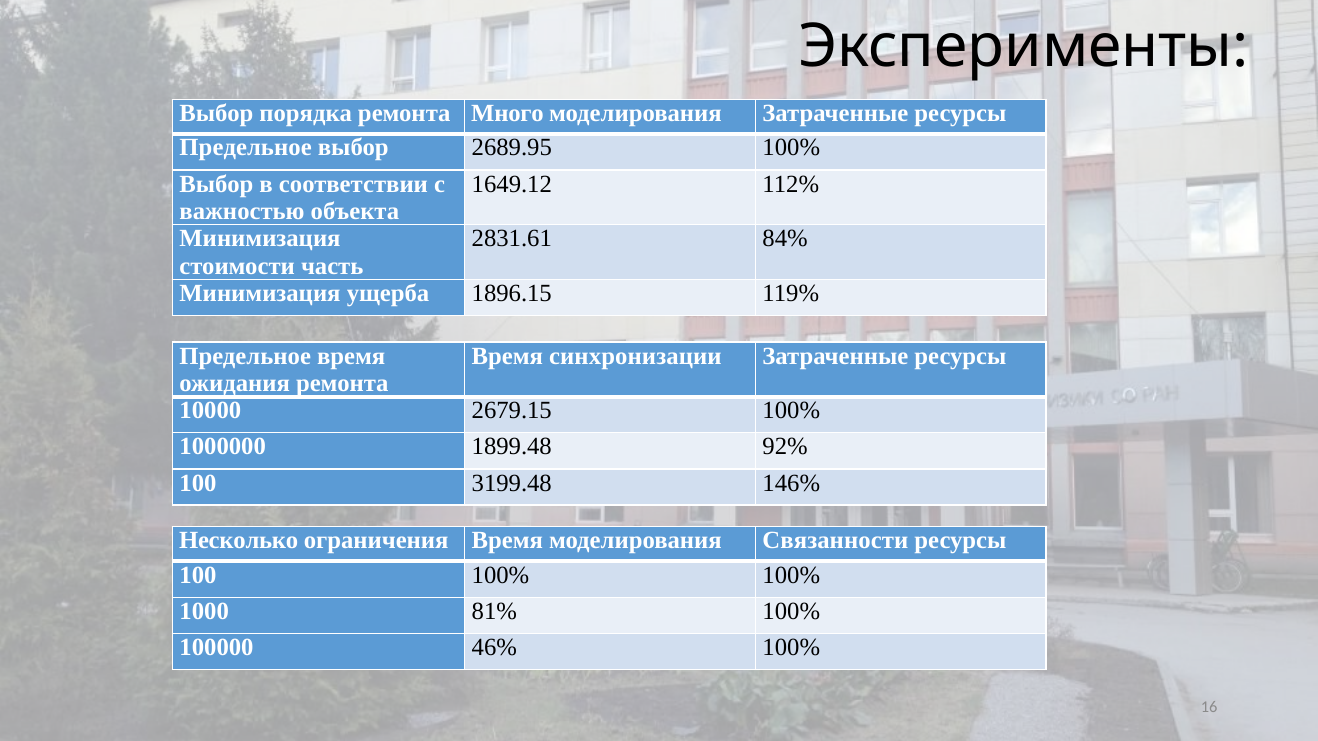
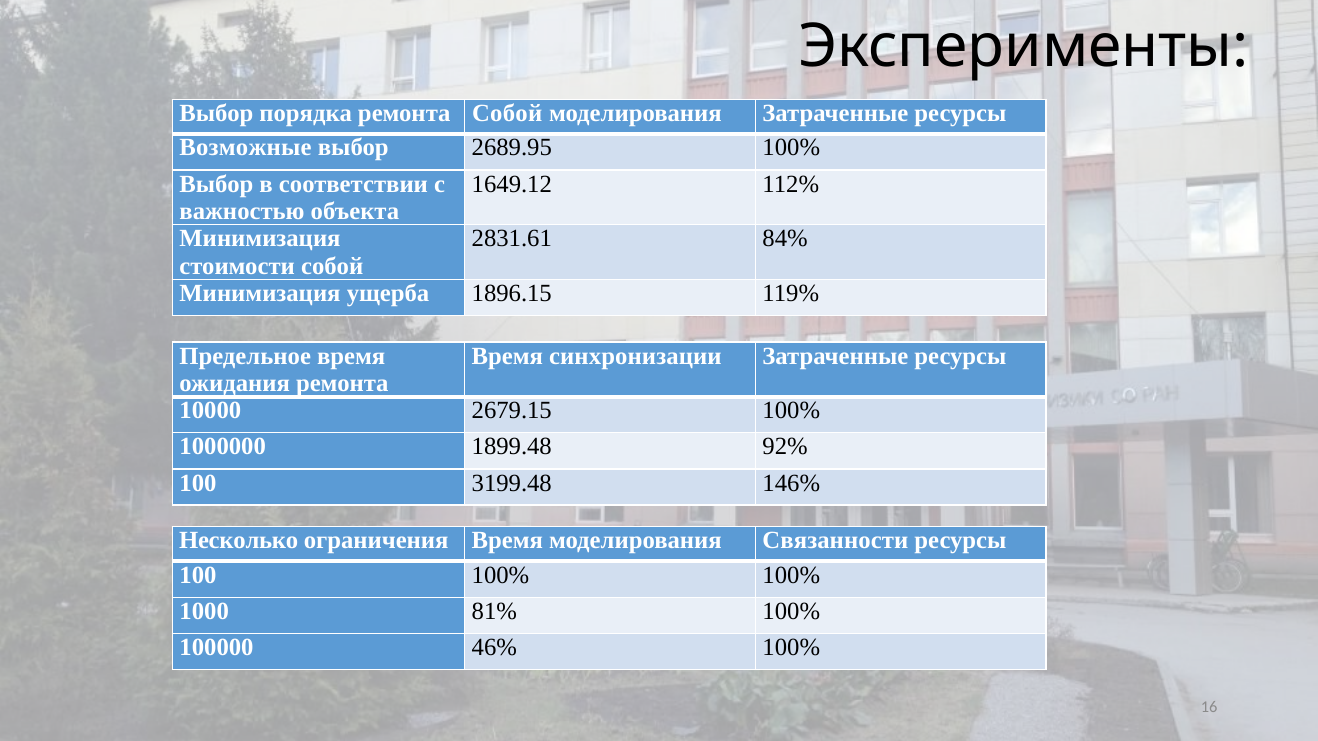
ремонта Много: Много -> Собой (507, 114)
Предельное: Предельное -> Возможные (246, 148)
стоимости часть: часть -> собой (332, 266)
